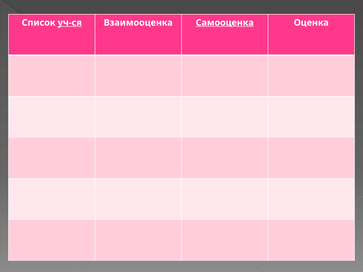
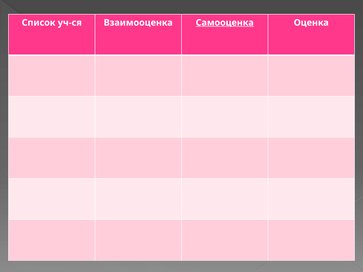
уч-ся underline: present -> none (70, 23)
